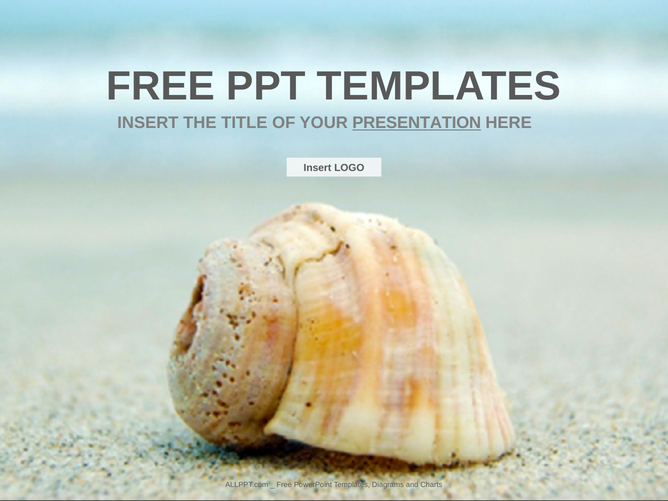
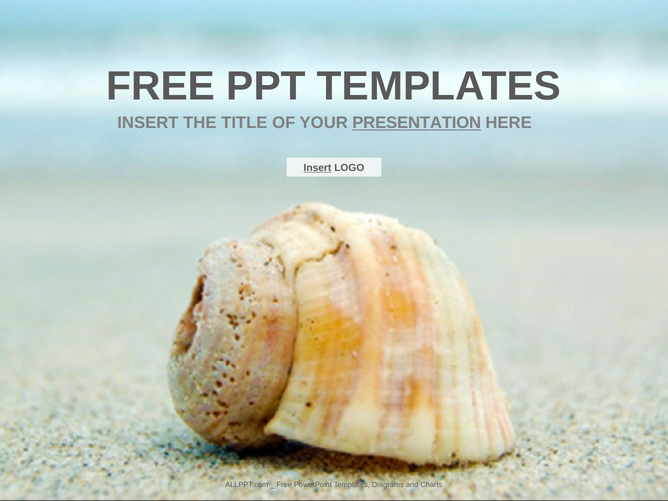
Insert underline: none -> present (317, 168)
